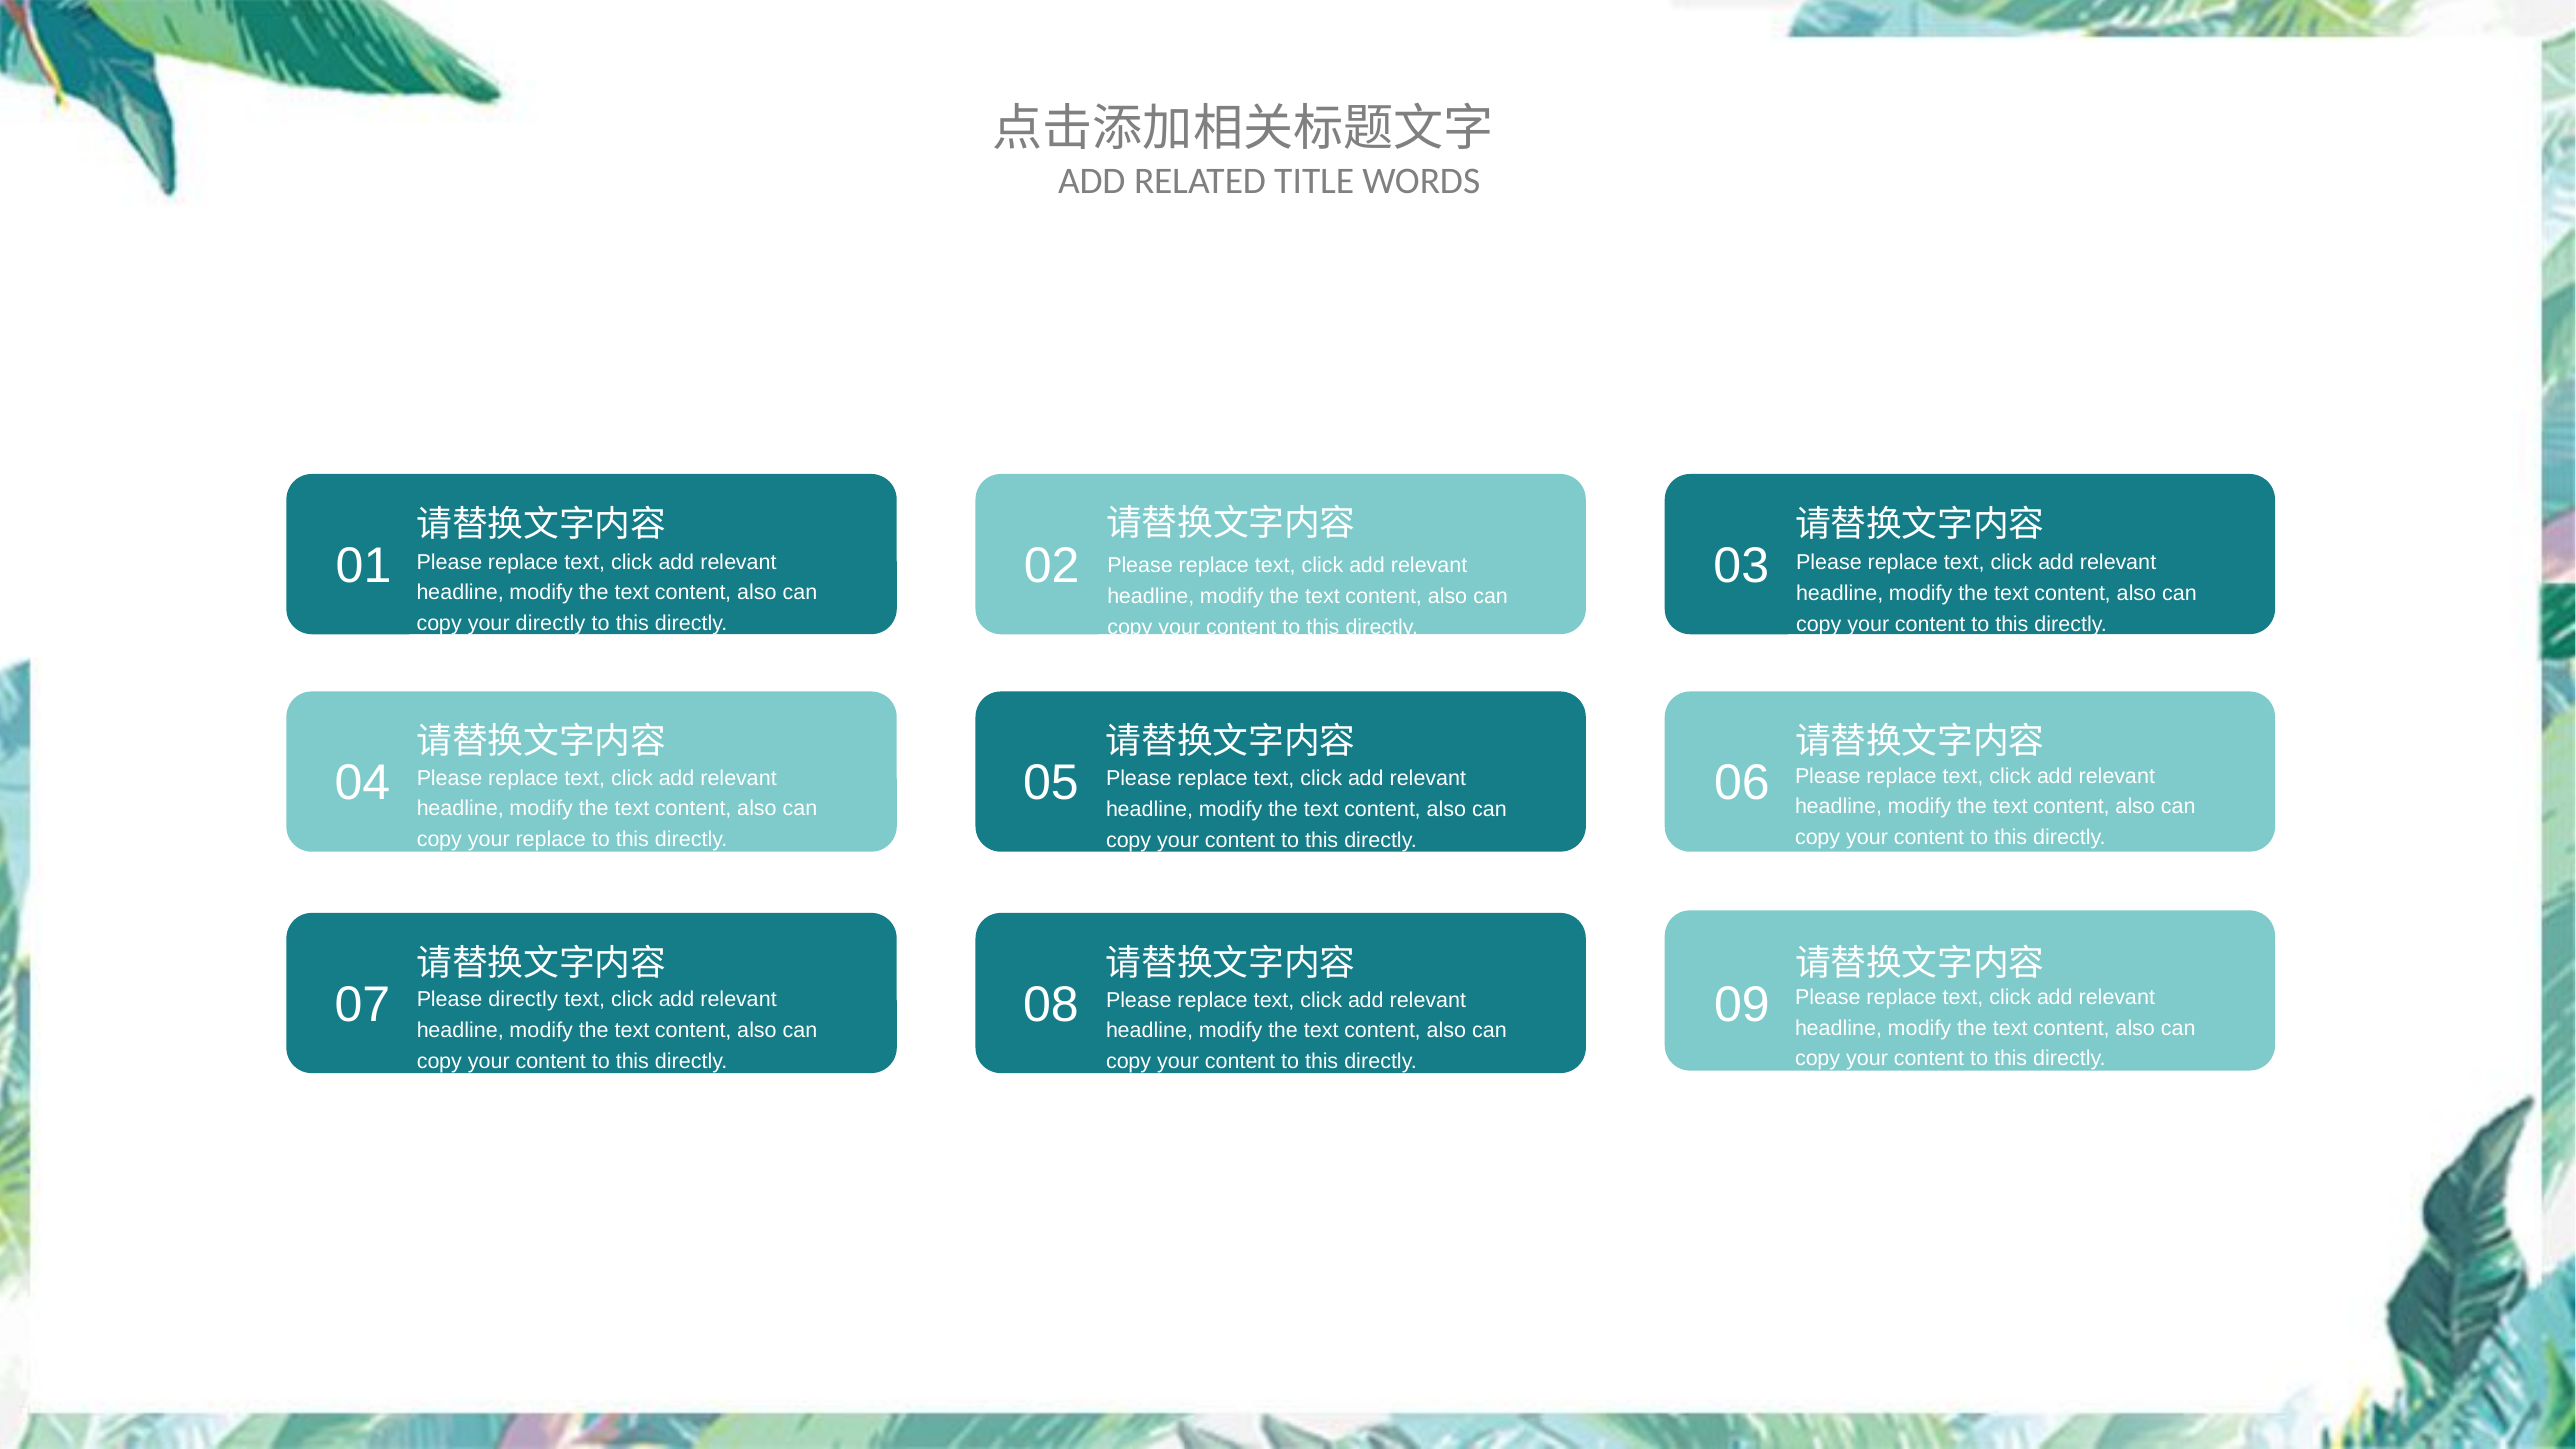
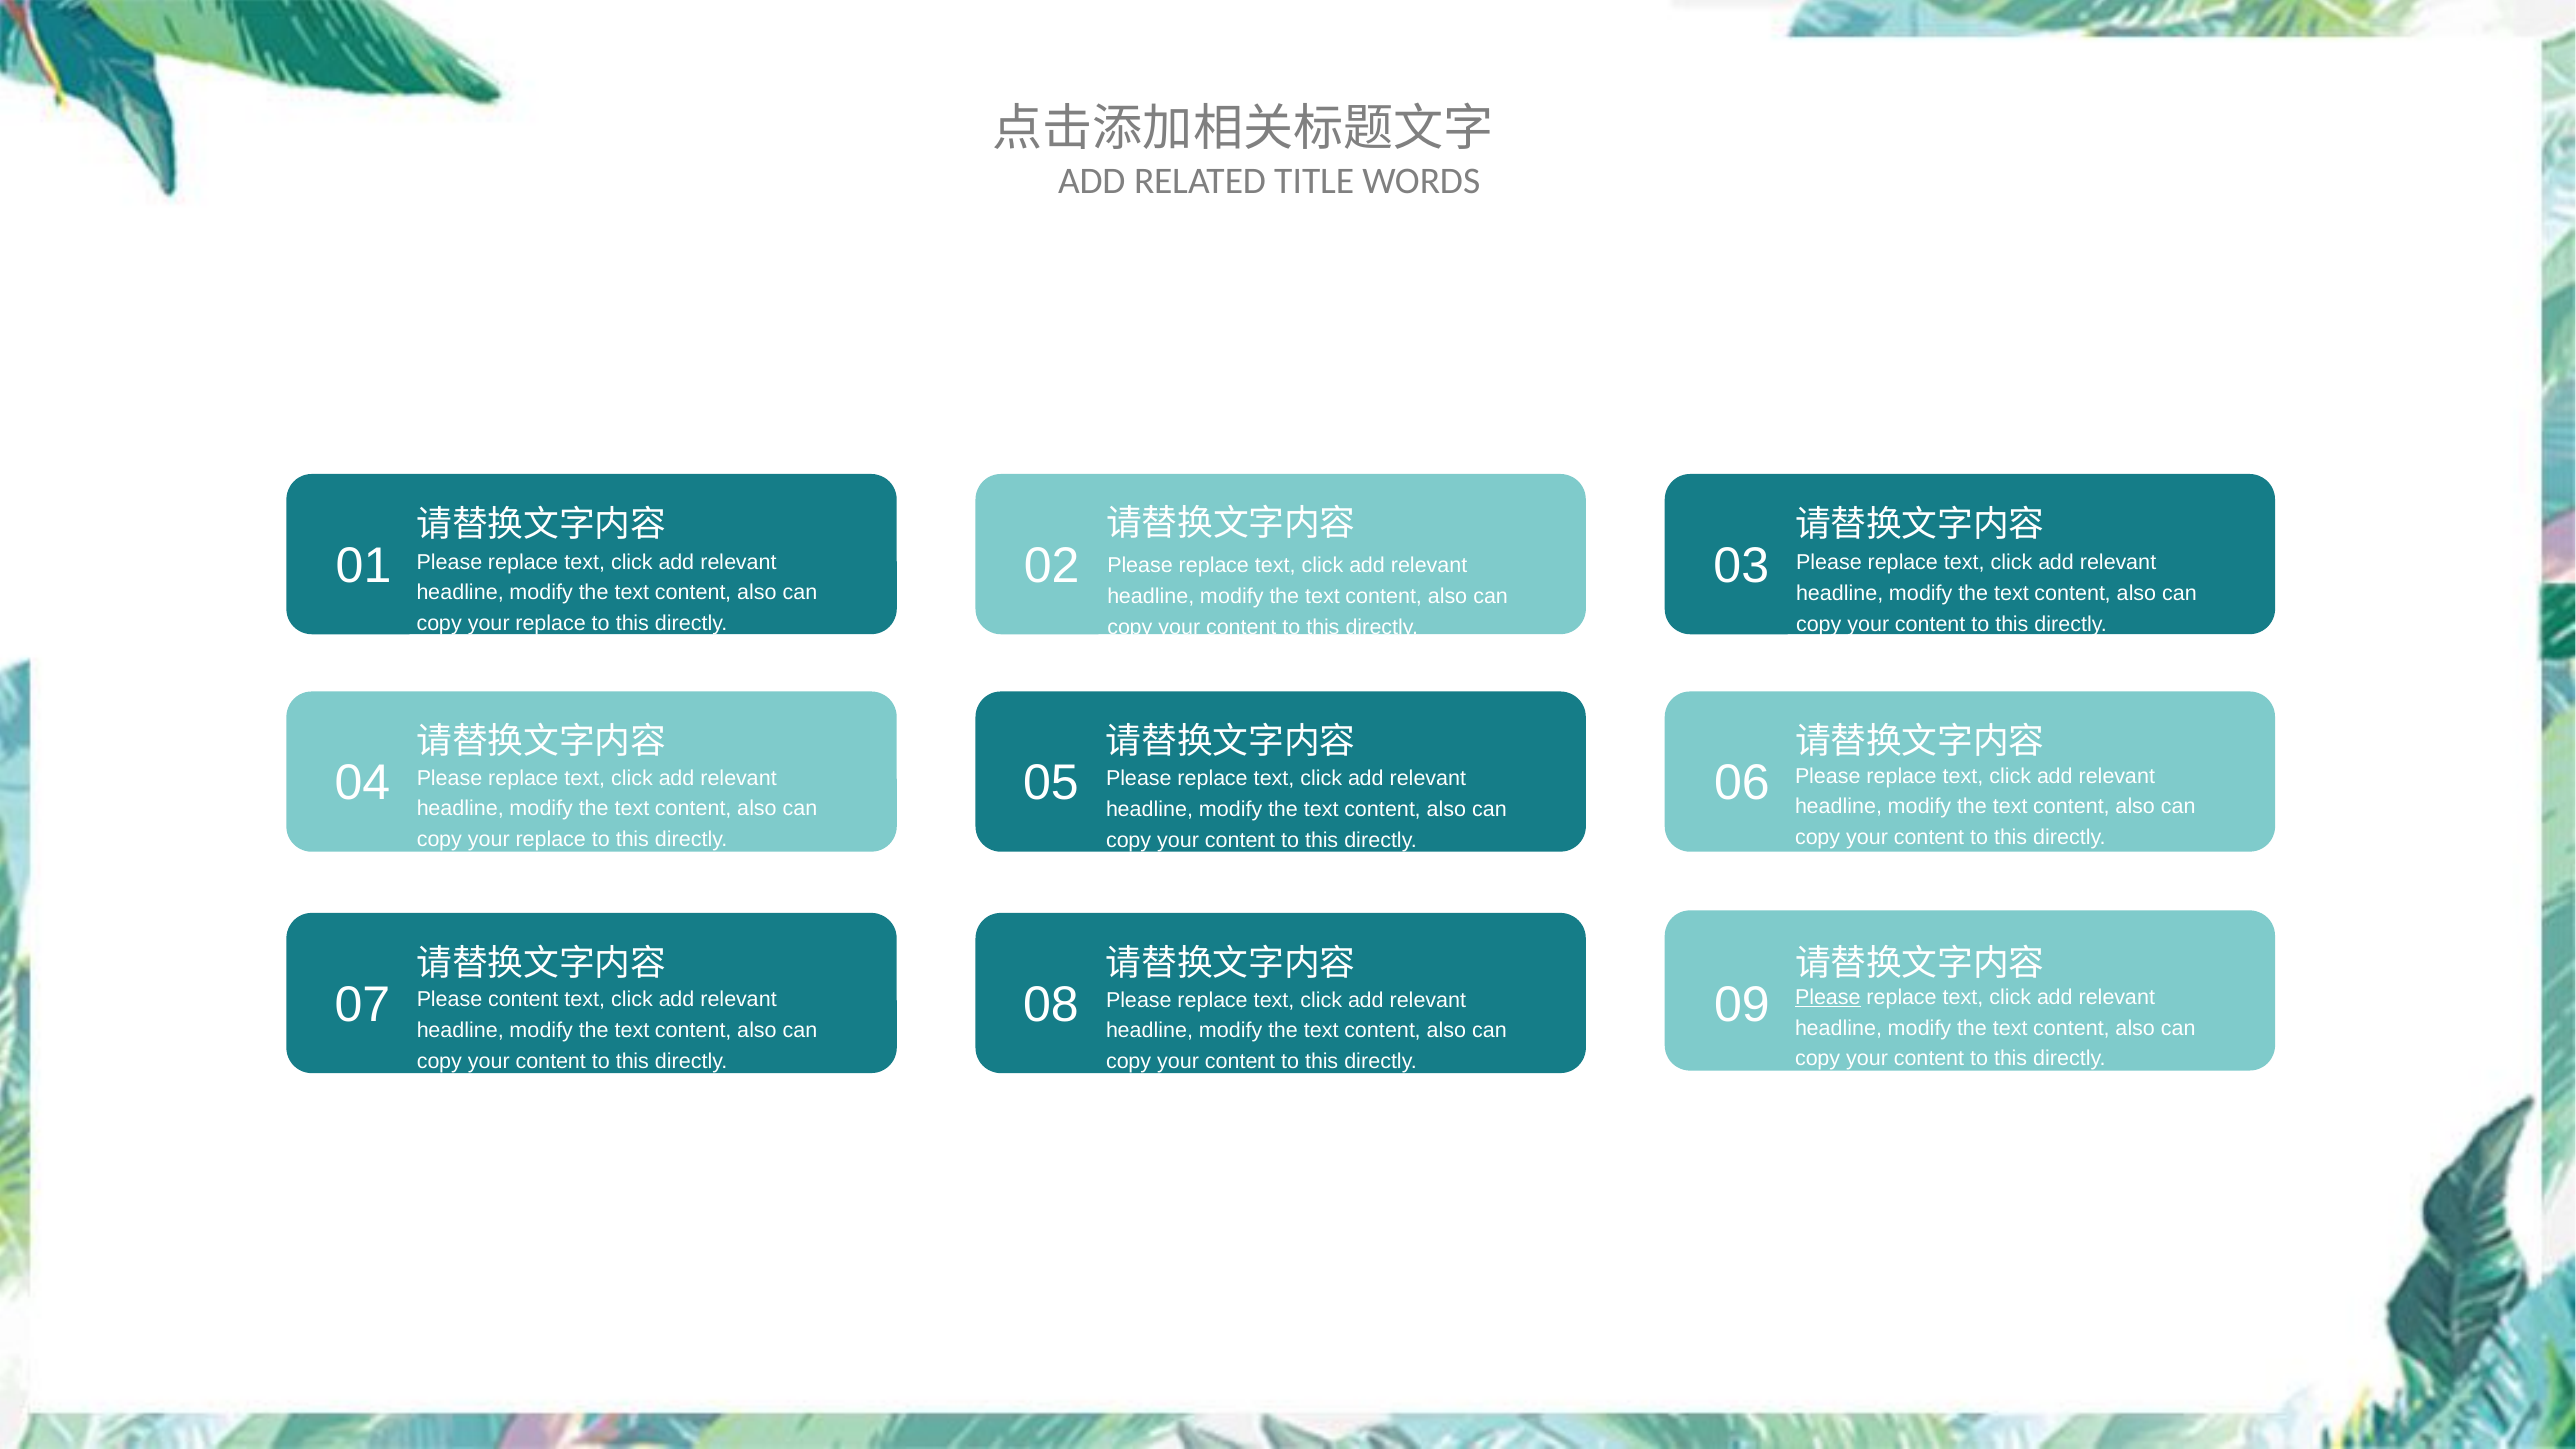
directly: directly -> replace (551, 624)
Please underline: none -> present (1828, 997)
Please directly: directly -> content (523, 1000)
